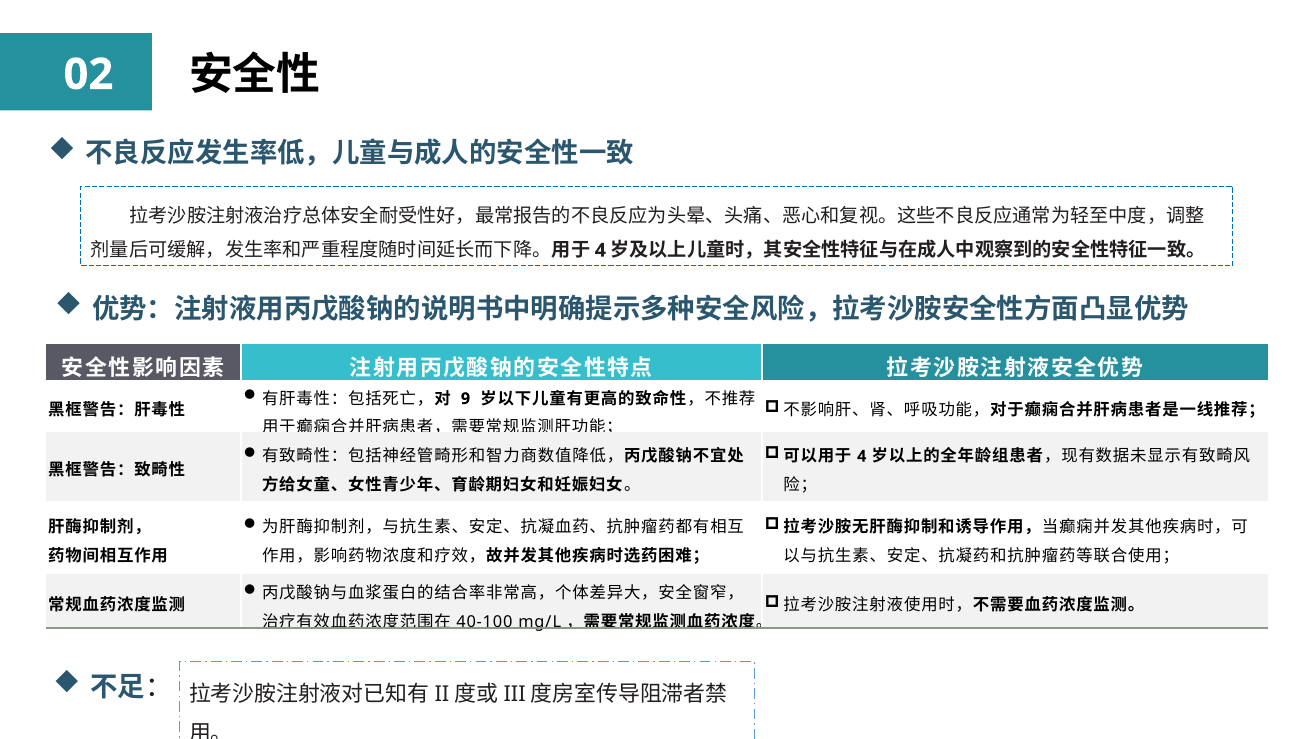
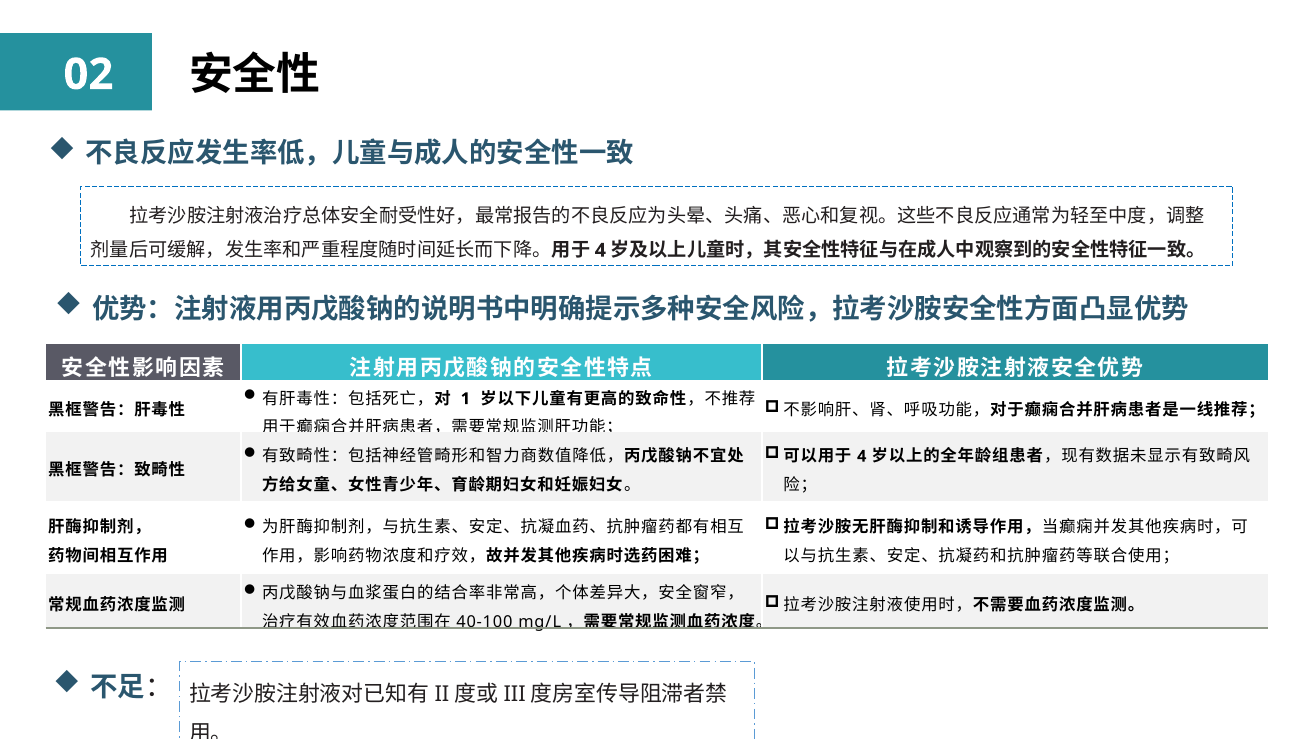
9: 9 -> 1 (465, 399)
